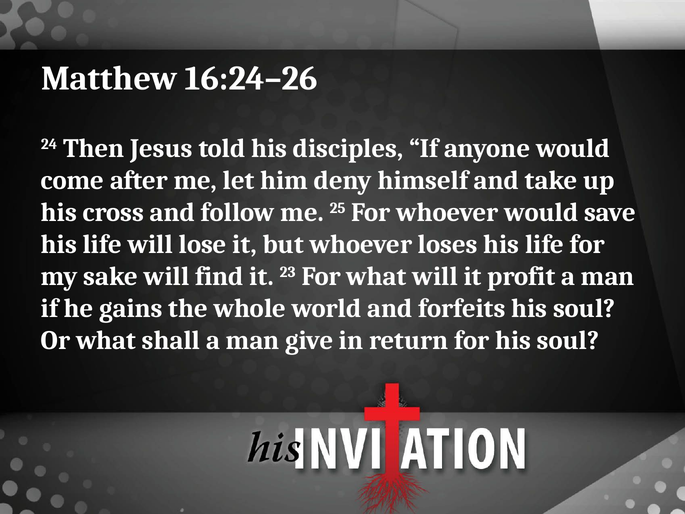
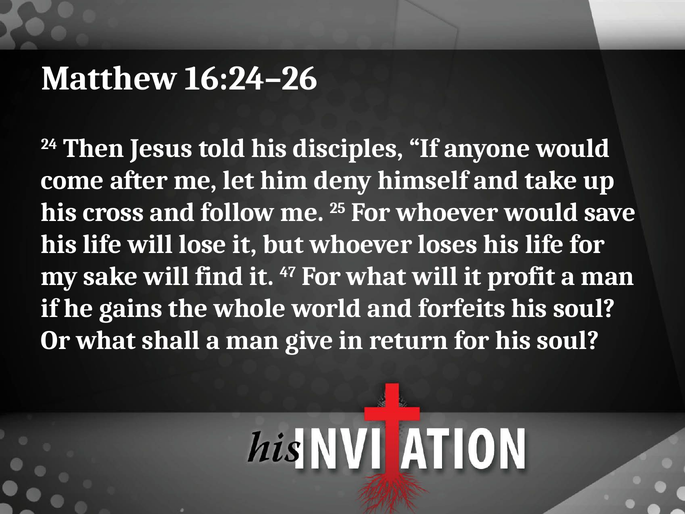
23: 23 -> 47 (288, 272)
